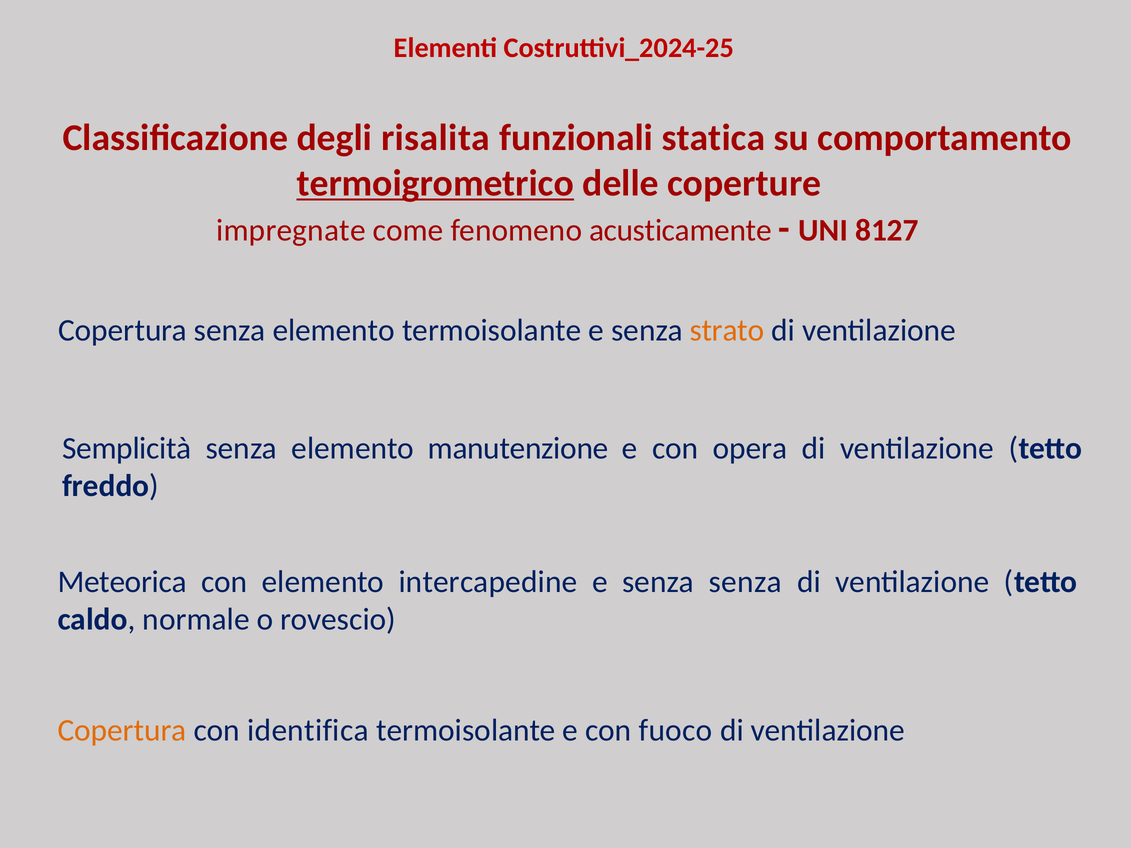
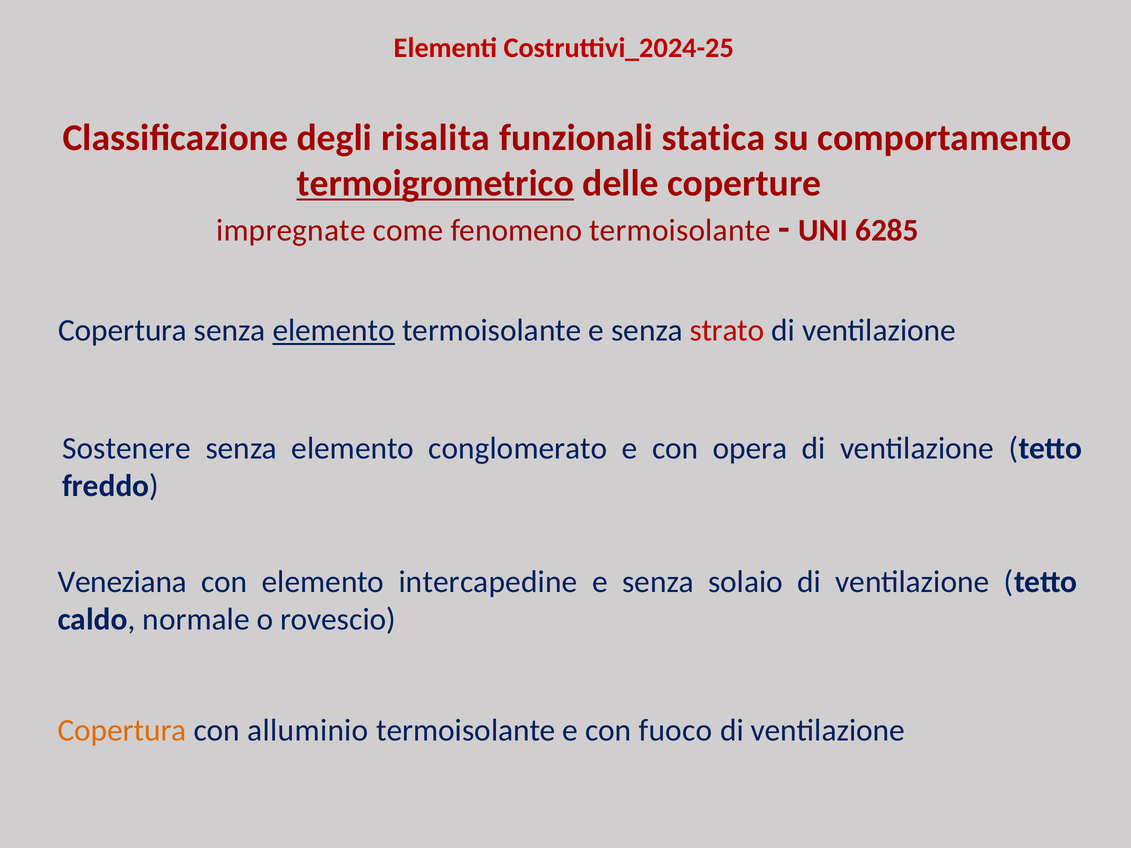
fenomeno acusticamente: acusticamente -> termoisolante (680, 231)
8127: 8127 -> 6285 (887, 231)
elemento underline: none -> present (334, 330)
strato colour: orange -> red (727, 330)
Semplicità: Semplicità -> Sostenere (127, 449)
manutenzione: manutenzione -> conglomerato (518, 449)
Meteorica: Meteorica -> Veneziana (122, 582)
senza senza: senza -> solaio (745, 582)
identifica: identifica -> alluminio (308, 731)
